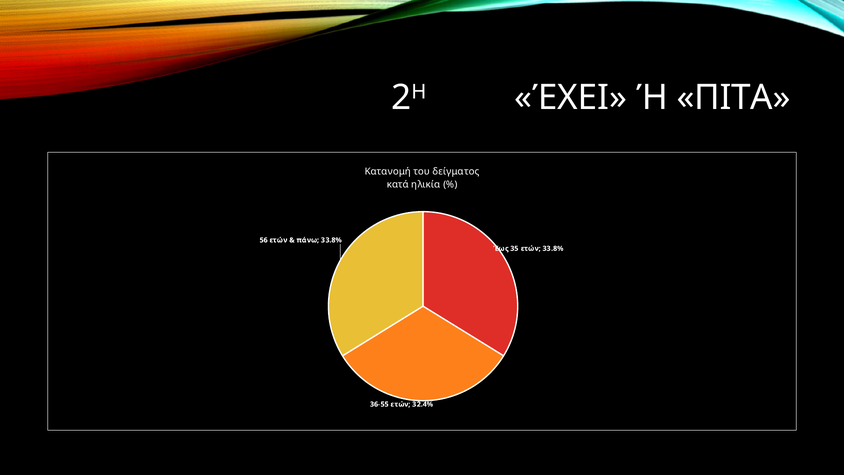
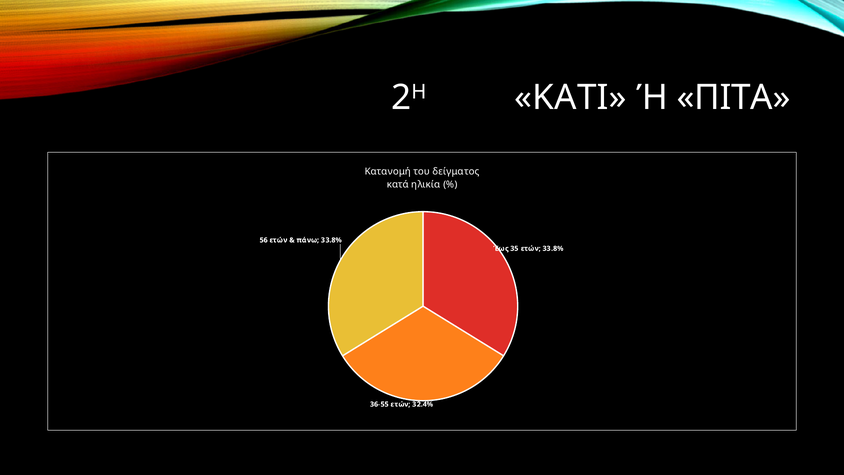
ΈΧΕΙ: ΈΧΕΙ -> ΚΑΤΙ (571, 97)
